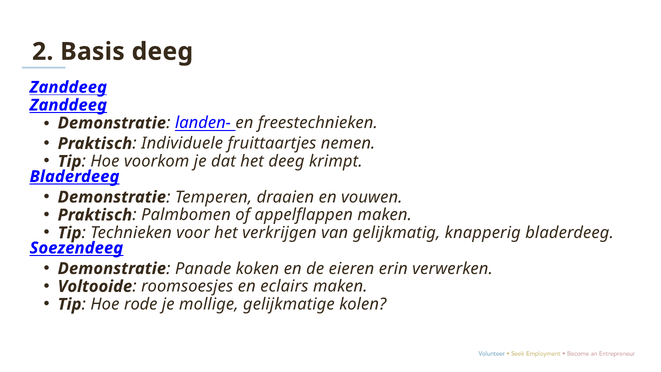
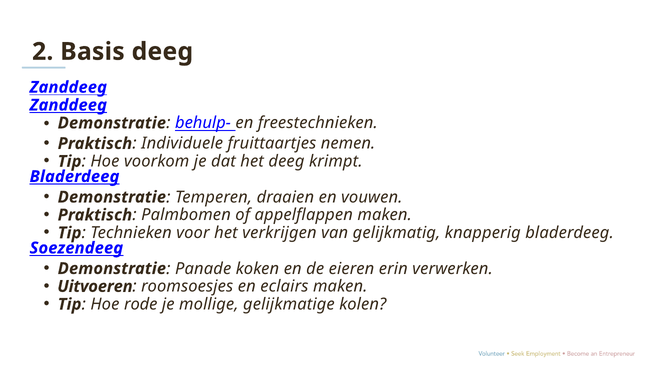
landen-: landen- -> behulp- (203, 123)
Voltooide: Voltooide -> Uitvoeren (95, 286)
